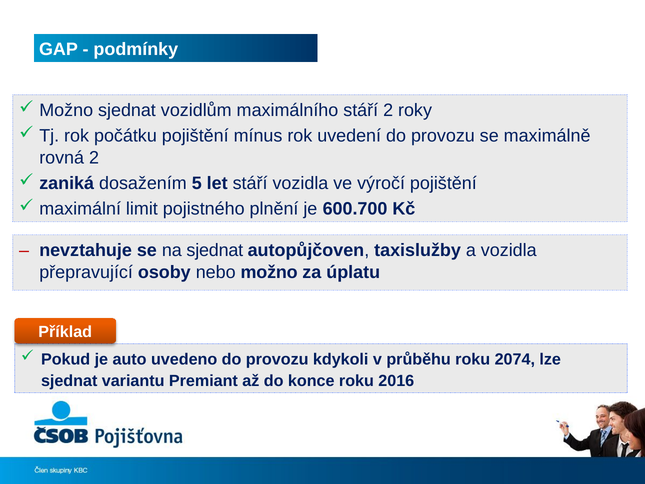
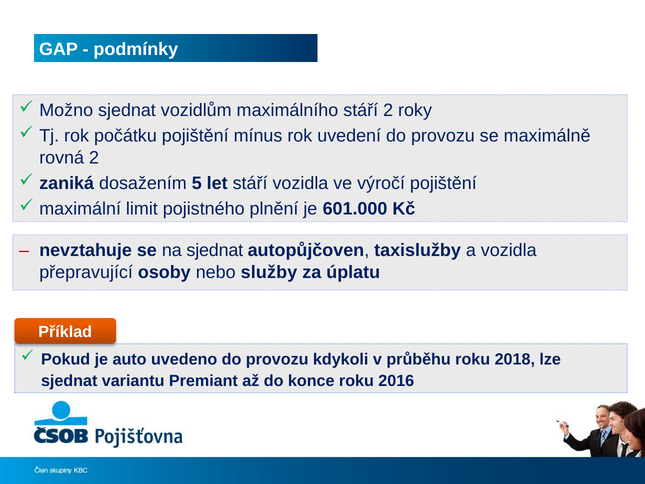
600.700: 600.700 -> 601.000 (355, 209)
nebo možno: možno -> služby (269, 272)
2074: 2074 -> 2018 (515, 359)
